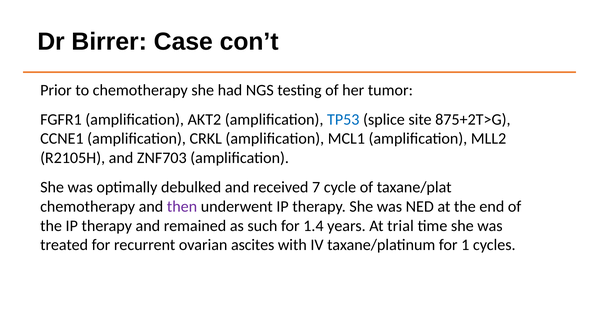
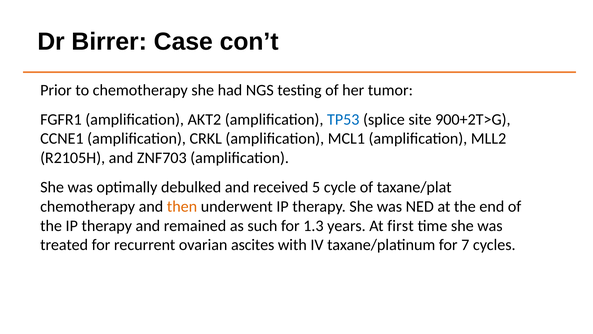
875+2T>G: 875+2T>G -> 900+2T>G (473, 119)
7: 7 -> 5 (316, 187)
then colour: purple -> orange (182, 206)
1.4: 1.4 -> 1.3 (313, 225)
trial: trial -> first (400, 225)
1: 1 -> 7 (465, 245)
